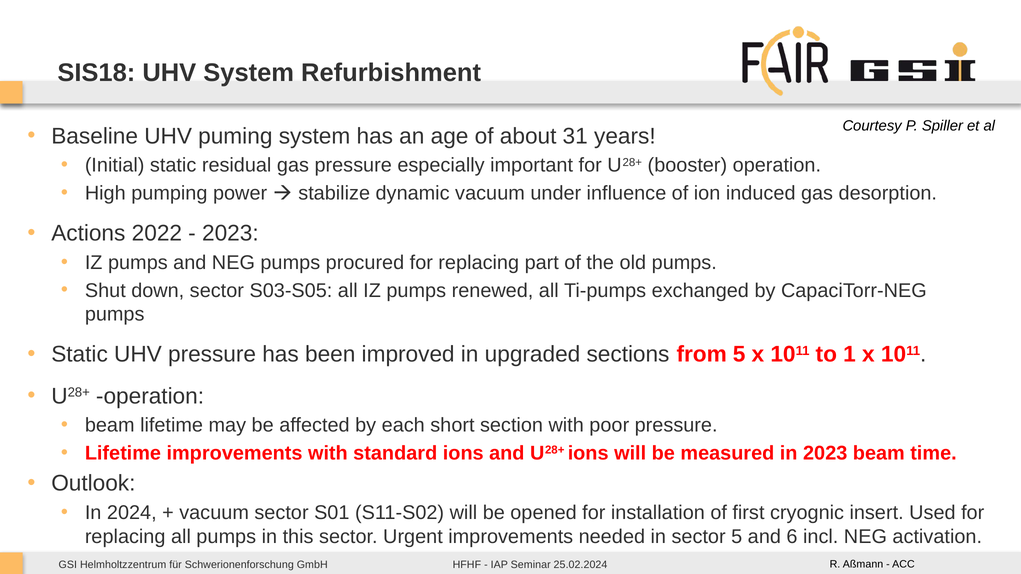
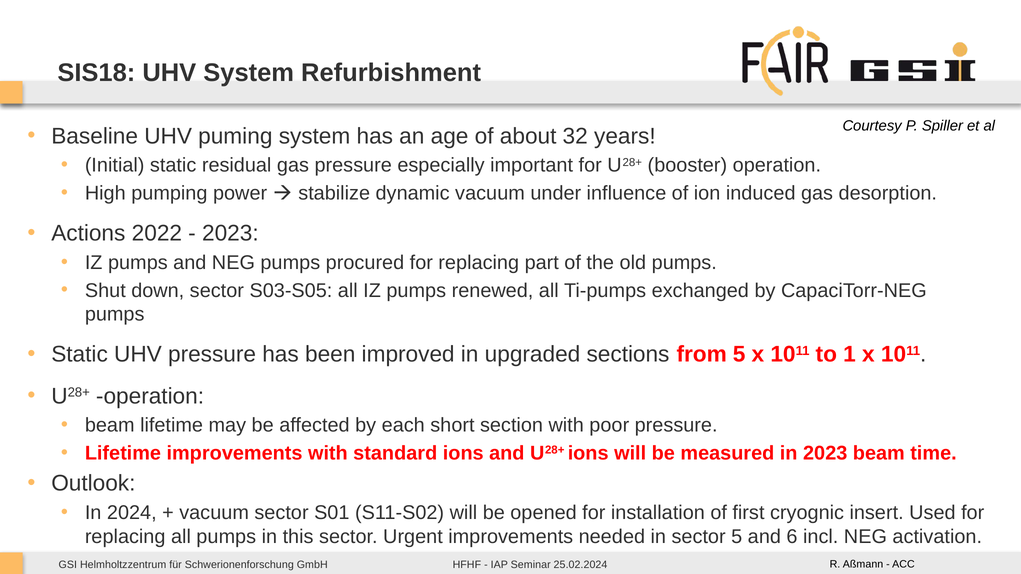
31: 31 -> 32 (575, 136)
